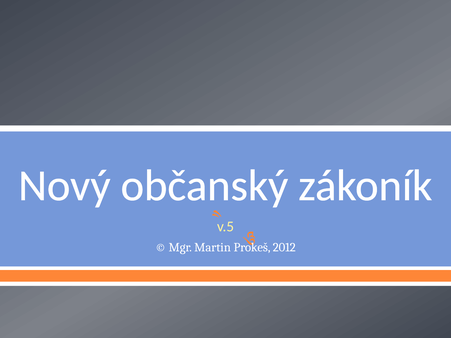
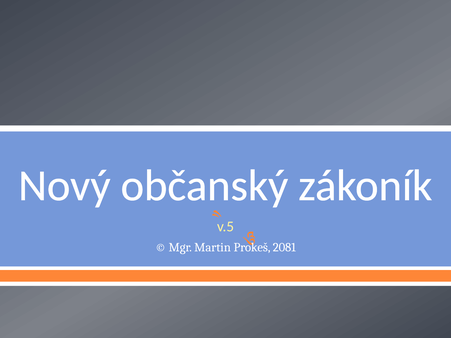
2012: 2012 -> 2081 (284, 247)
